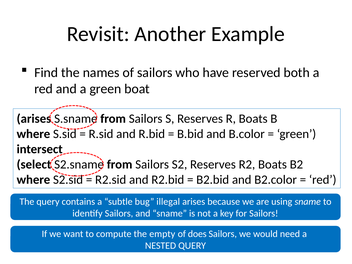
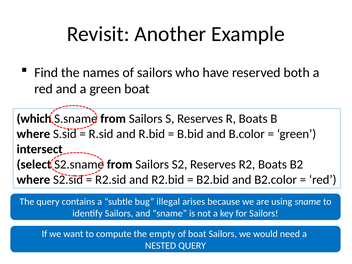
arises: arises -> which (34, 119)
of does: does -> boat (197, 234)
